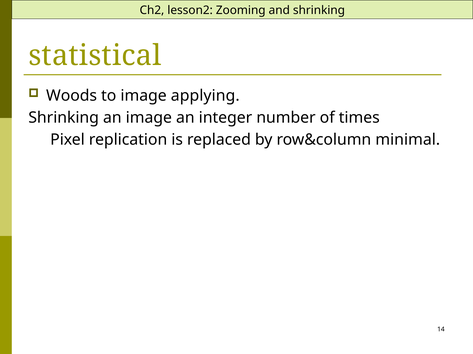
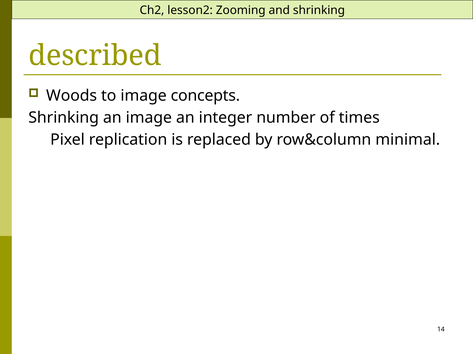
statistical: statistical -> described (95, 56)
applying: applying -> concepts (205, 96)
